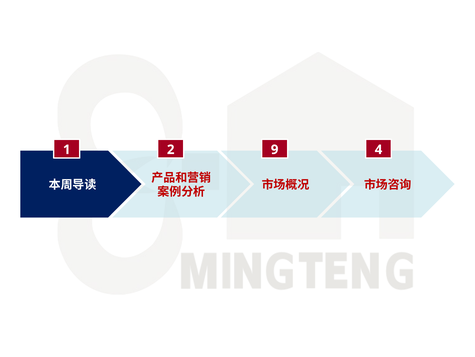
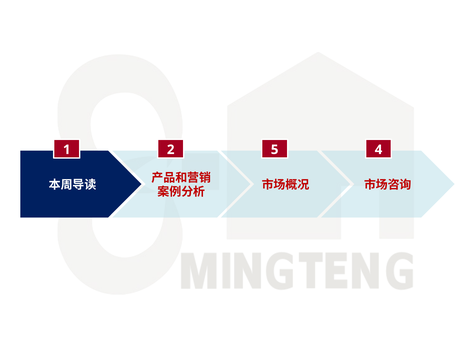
9: 9 -> 5 (275, 149)
